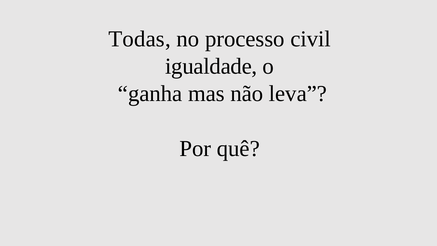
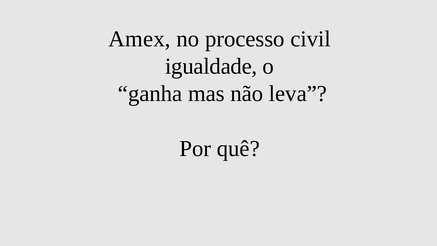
Todas: Todas -> Amex (140, 39)
